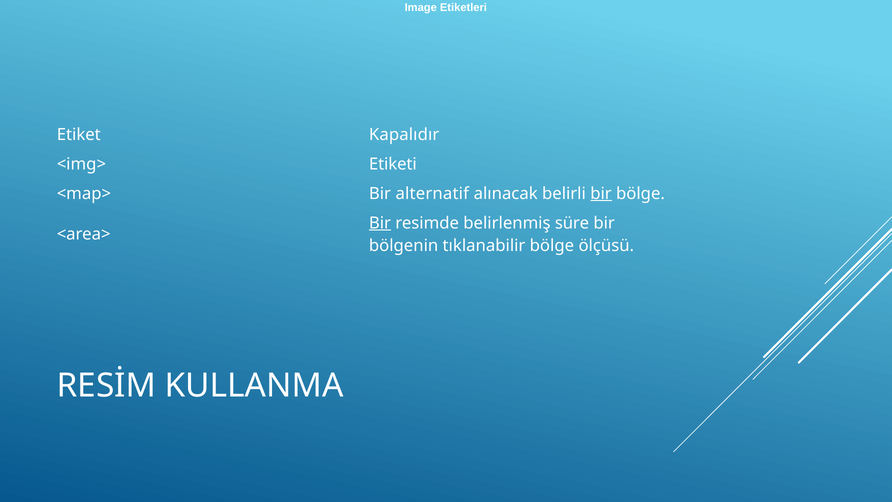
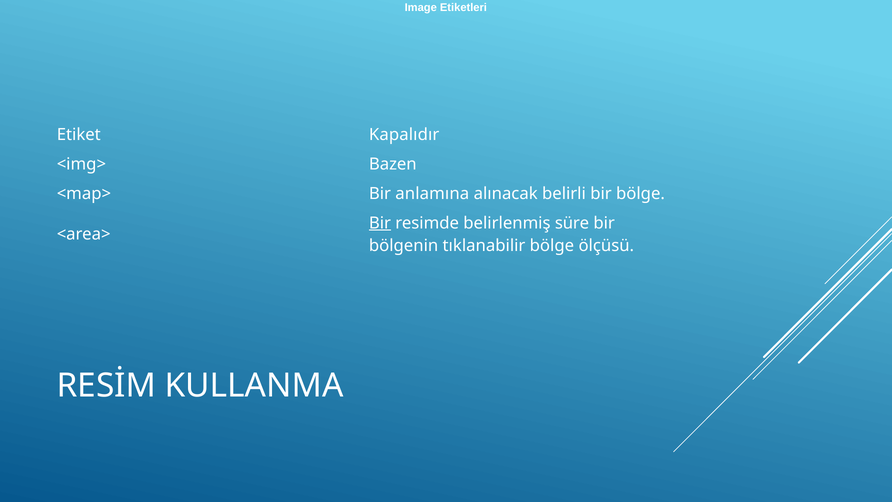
Etiketi: Etiketi -> Bazen (393, 164)
alternatif: alternatif -> anlamına (432, 193)
bir underline: present -> none (601, 193)
